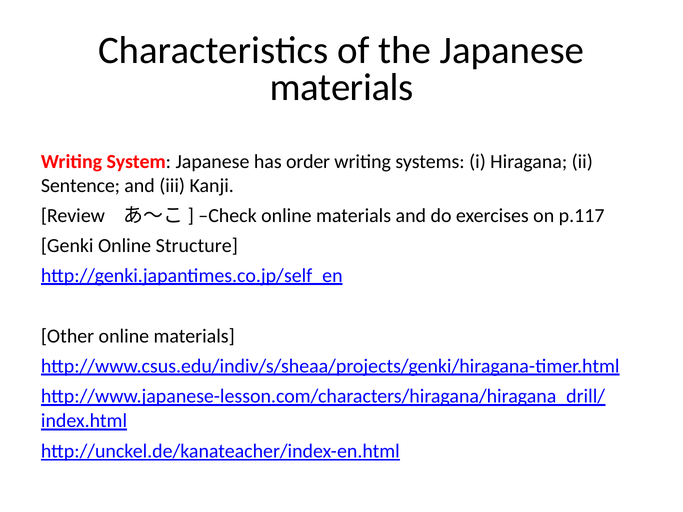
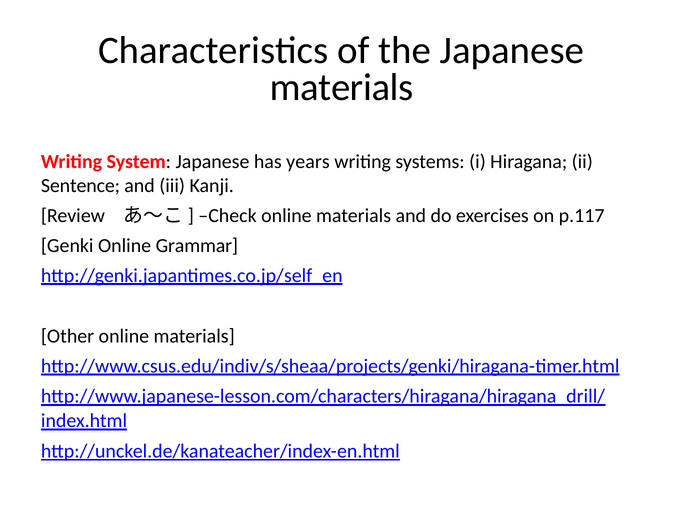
order: order -> years (308, 162)
Structure: Structure -> Grammar (197, 246)
